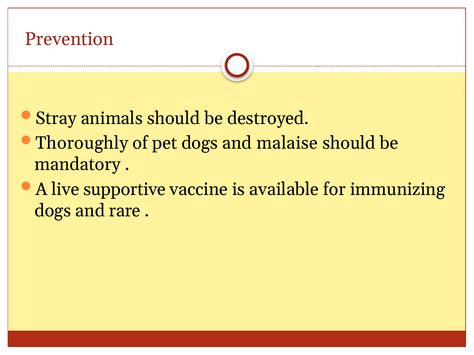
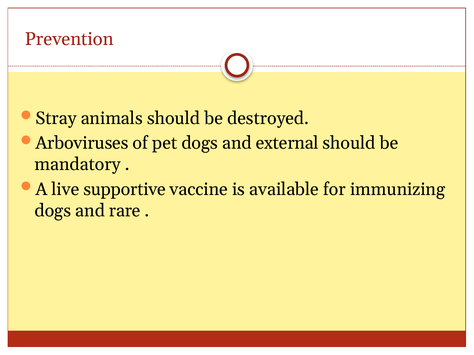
Thoroughly: Thoroughly -> Arboviruses (82, 143)
malaise: malaise -> external (287, 143)
